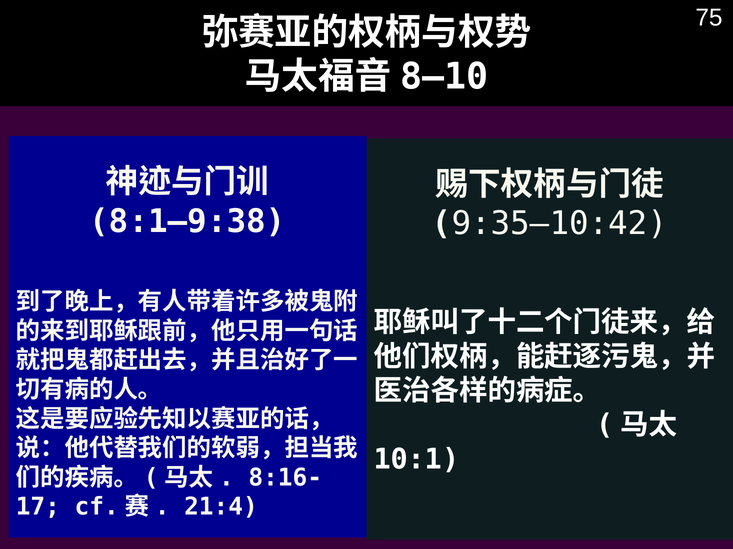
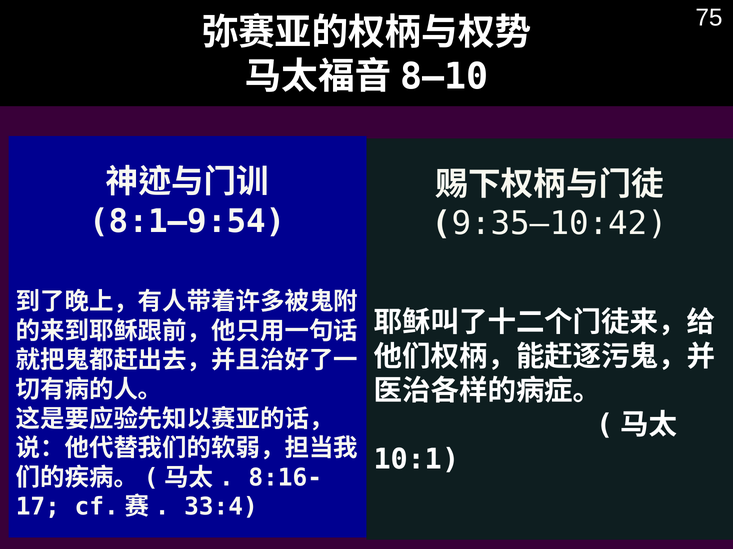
8:1–9:38: 8:1–9:38 -> 8:1–9:54 (187, 222)
21:4: 21:4 -> 33:4 (221, 508)
